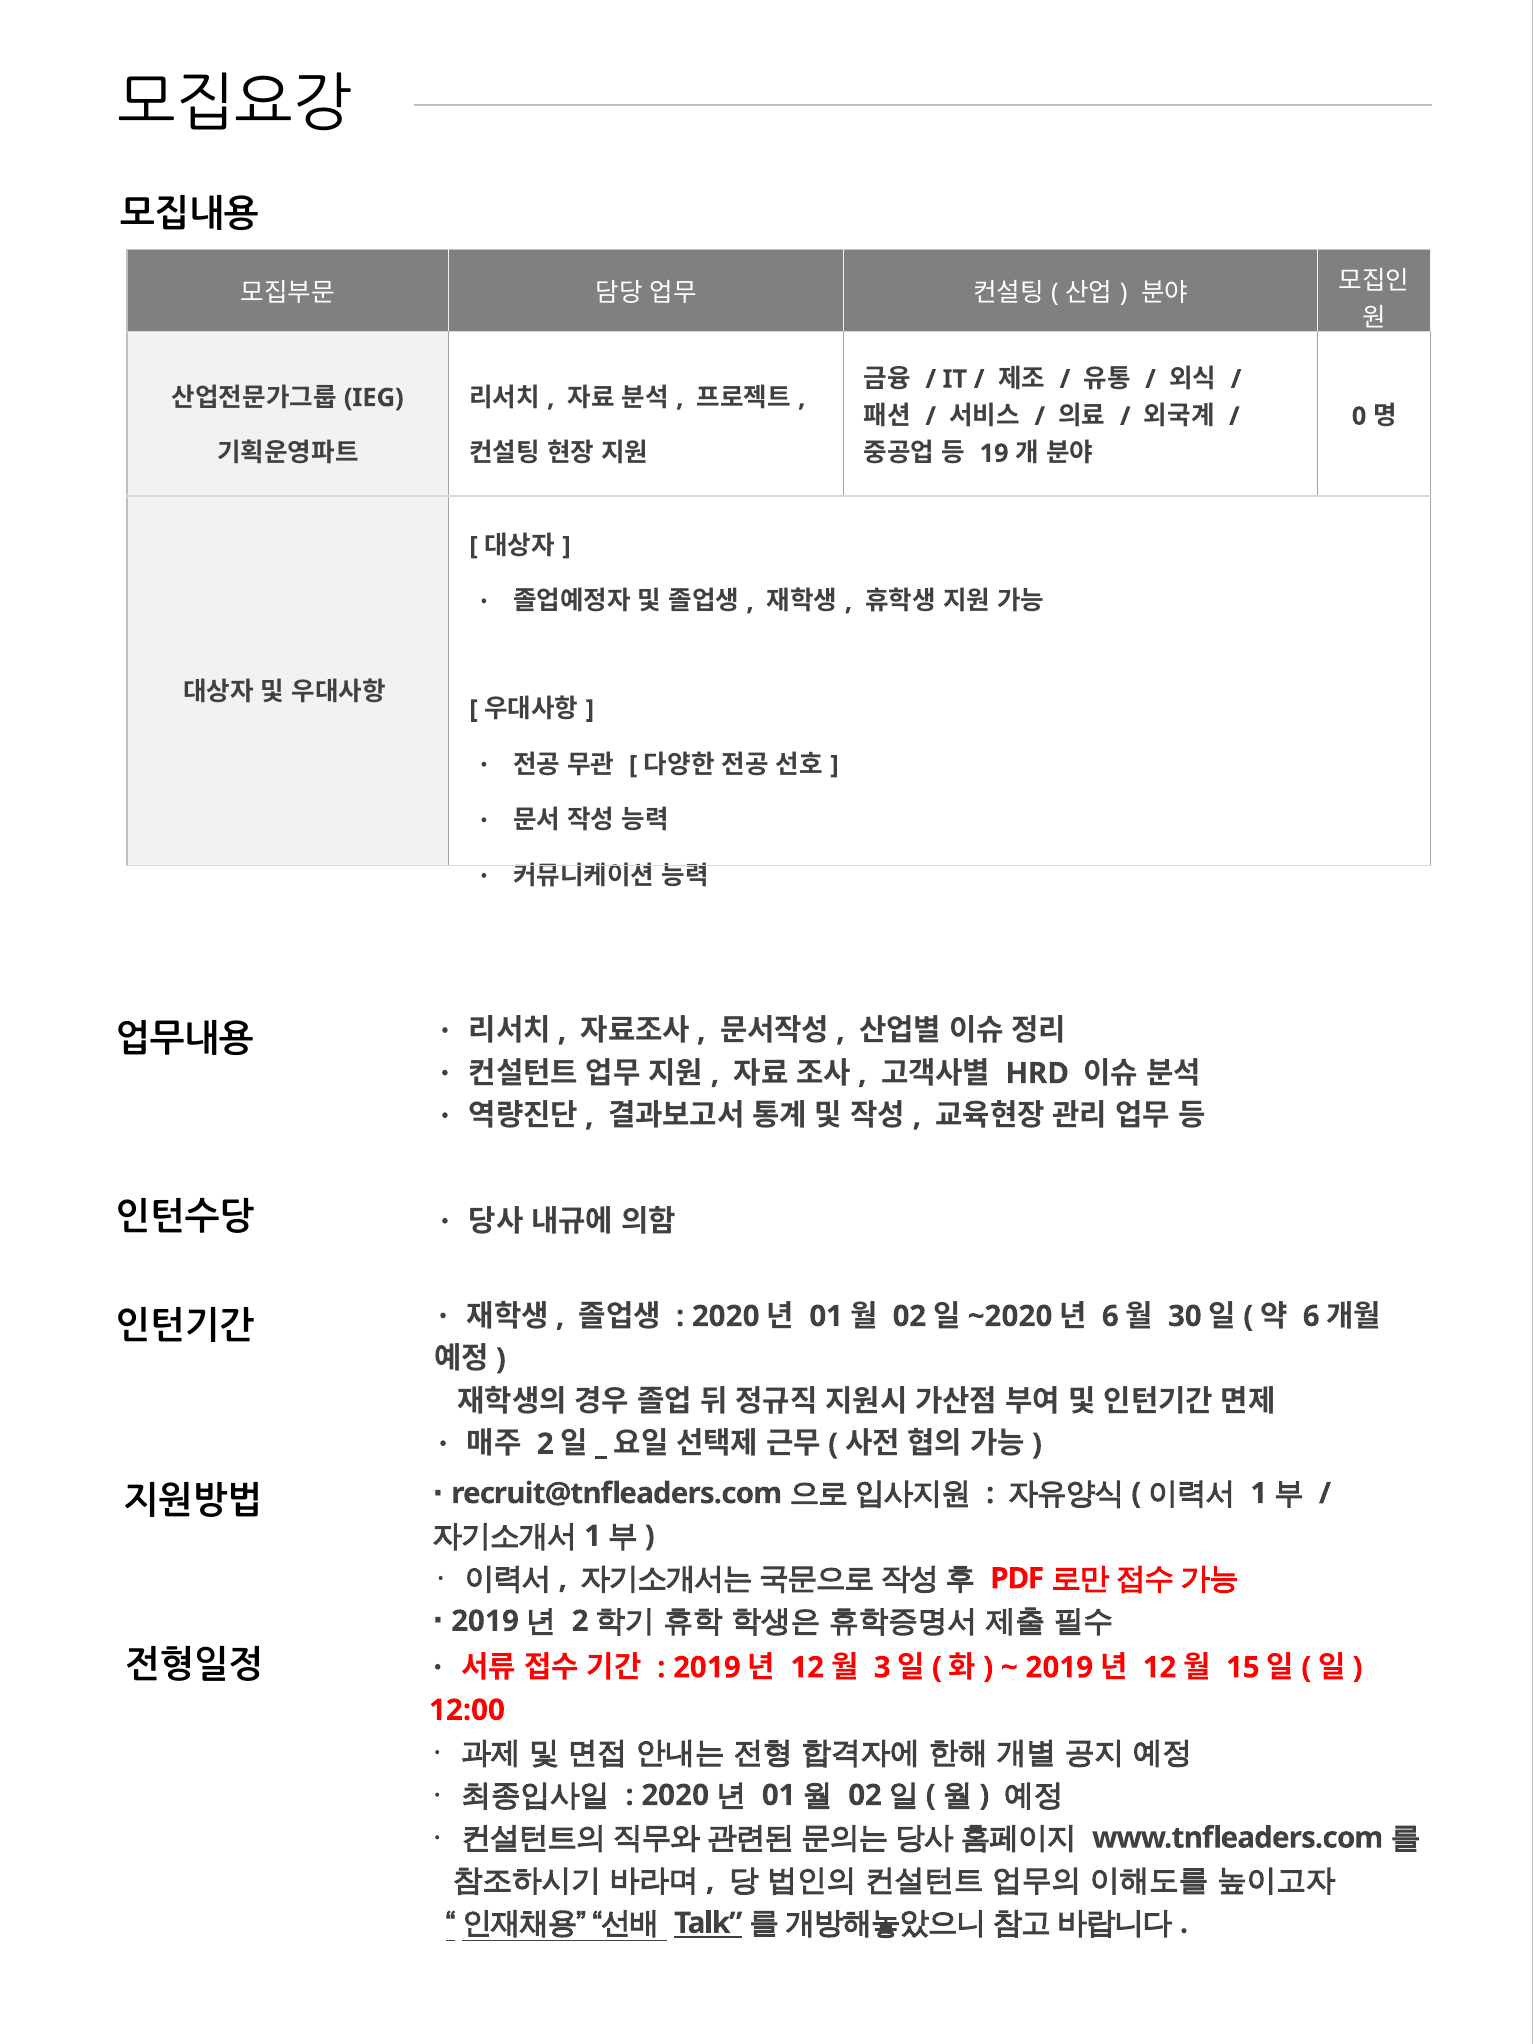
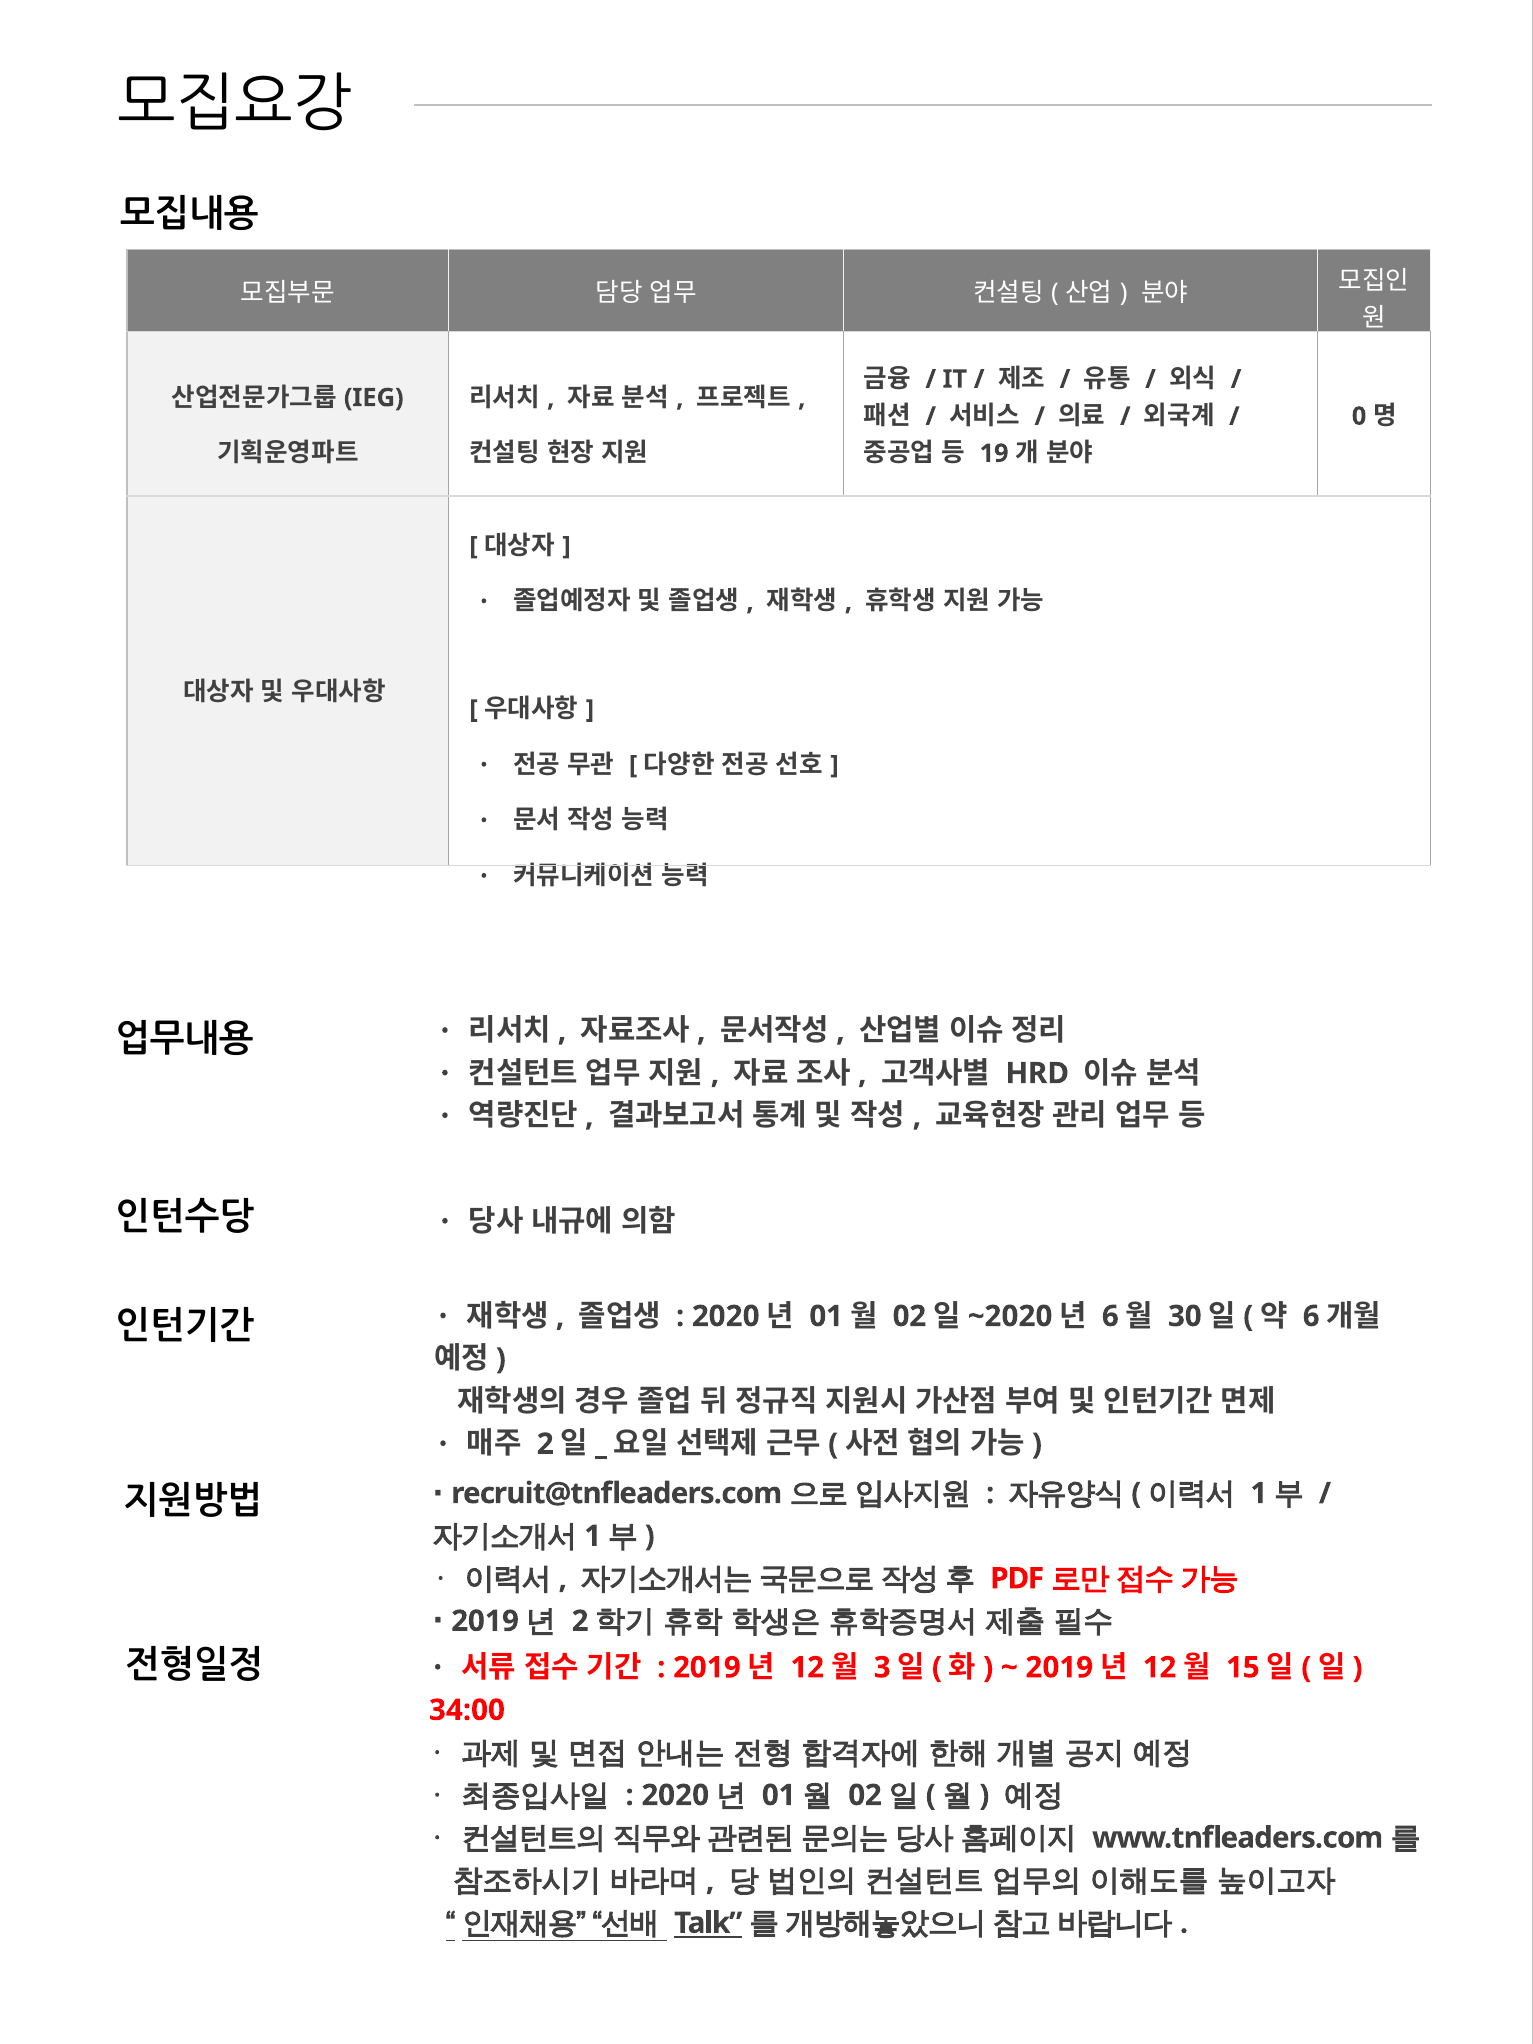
12:00: 12:00 -> 34:00 (467, 1710)
